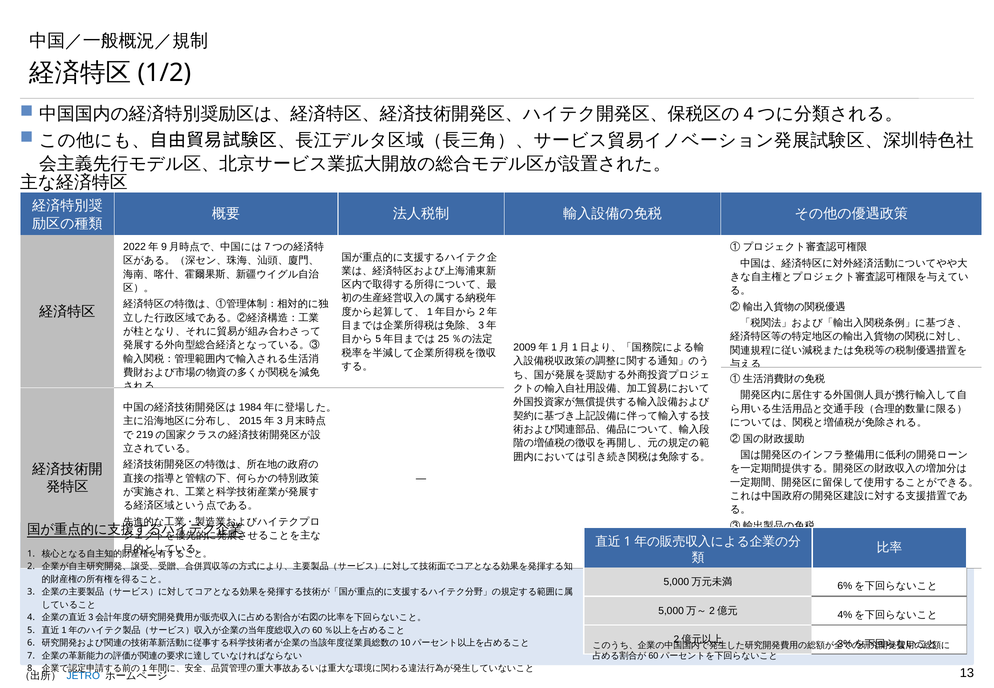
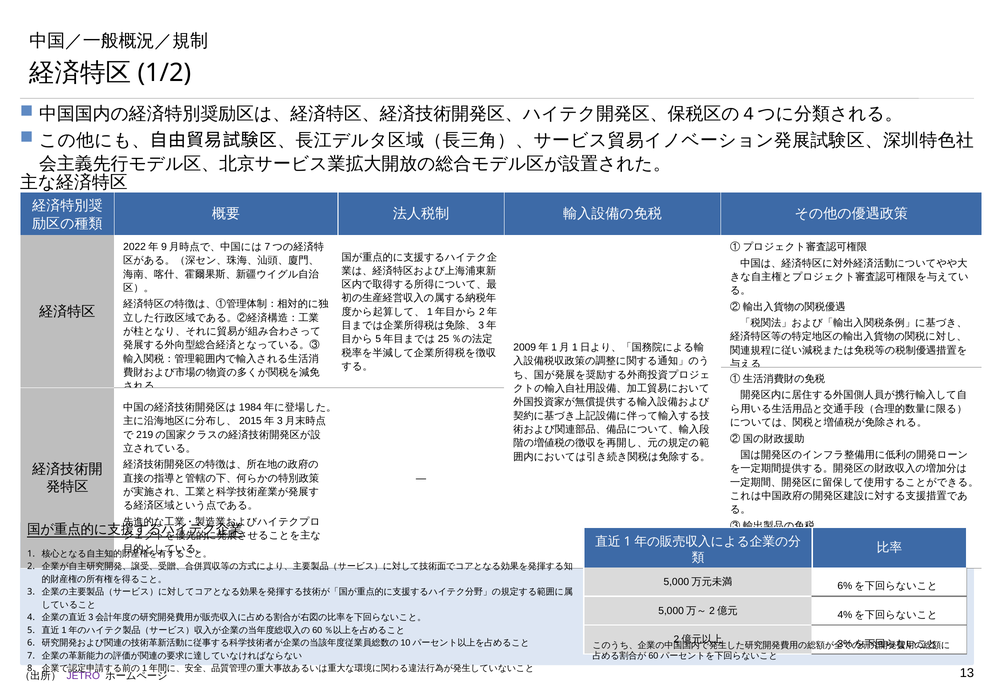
JETRO colour: blue -> purple (83, 676)
